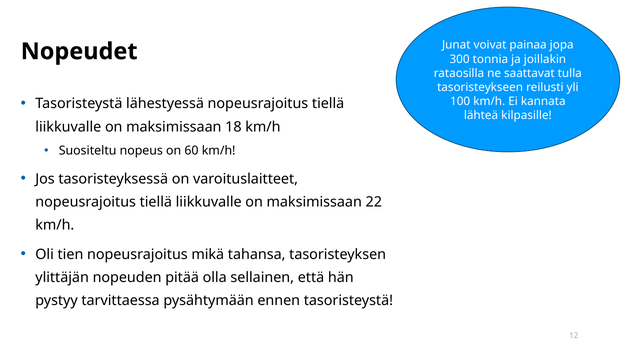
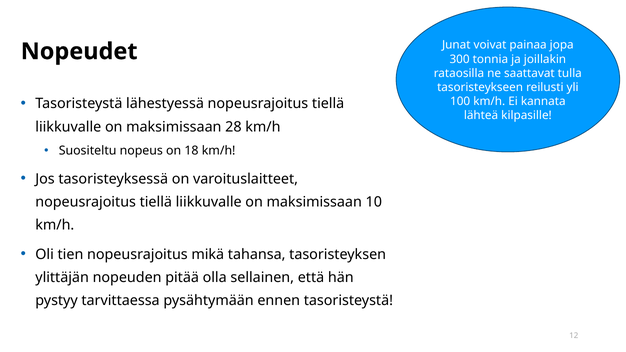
18: 18 -> 28 (233, 127)
60: 60 -> 18 (192, 151)
22: 22 -> 10 (374, 202)
